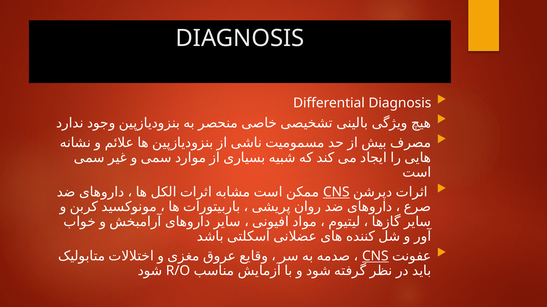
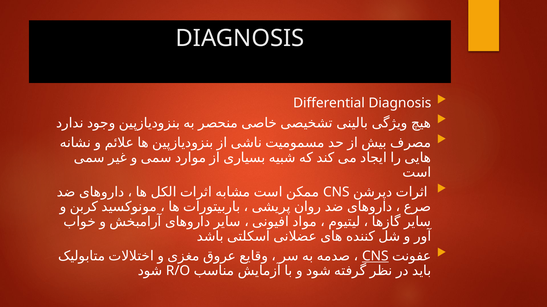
CNS underline: present -> none (336, 193)
